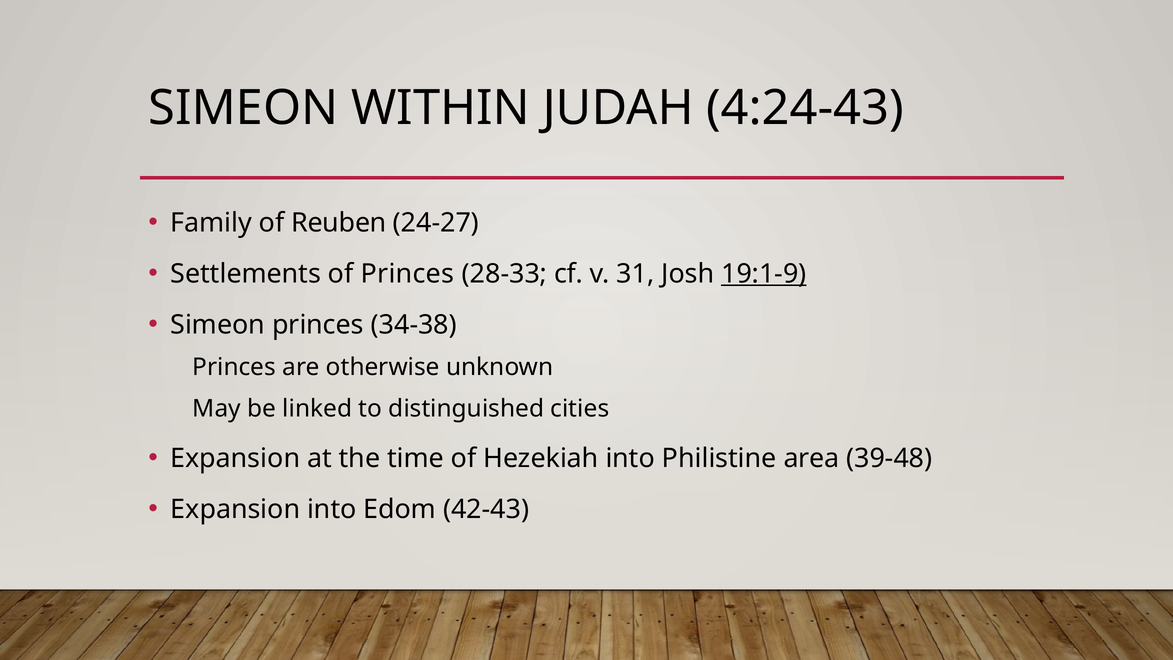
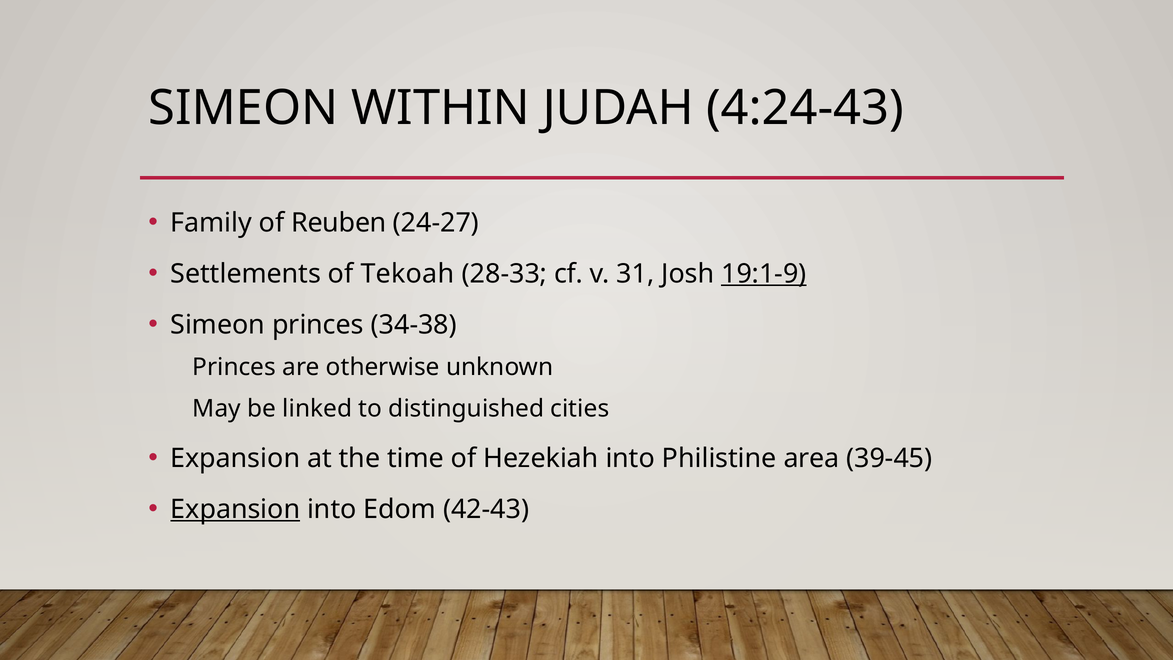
of Princes: Princes -> Tekoah (408, 274)
39-48: 39-48 -> 39-45 (889, 458)
Expansion underline: none -> present (235, 509)
